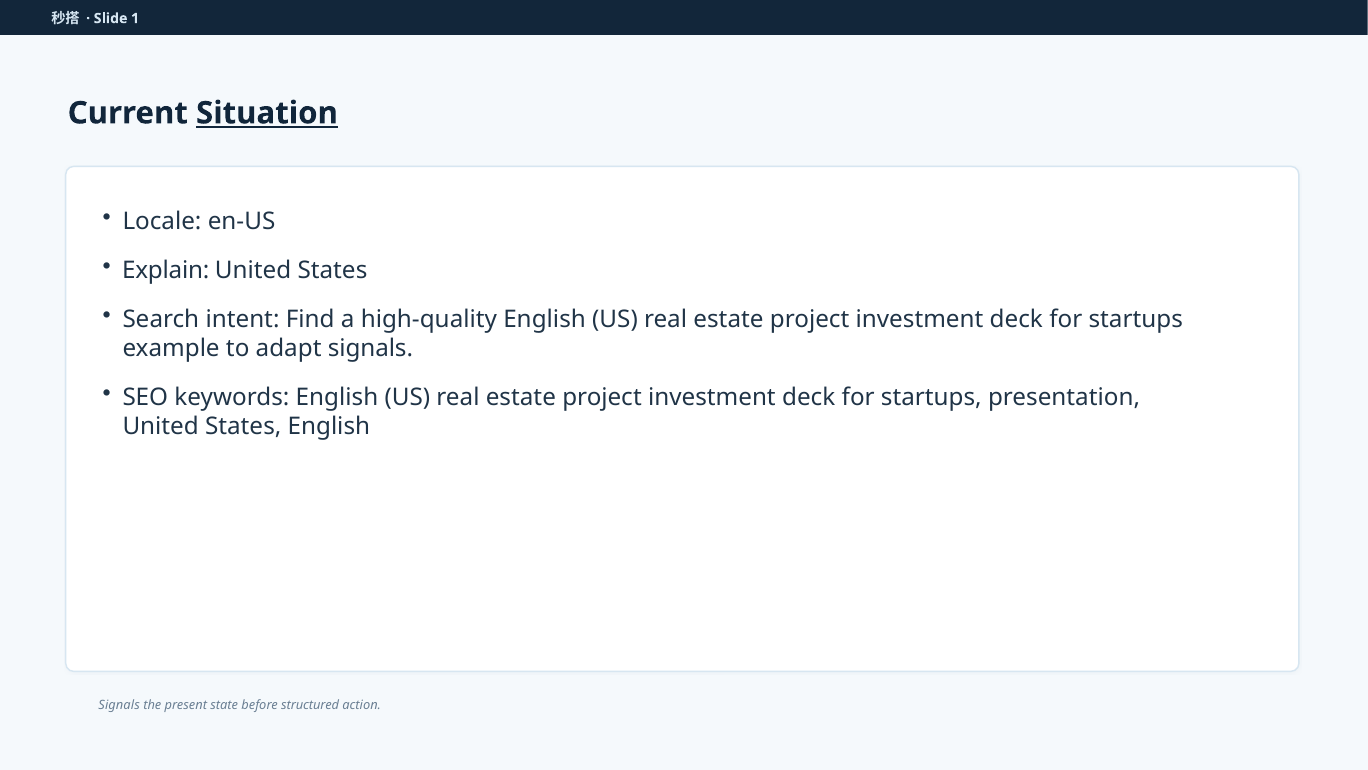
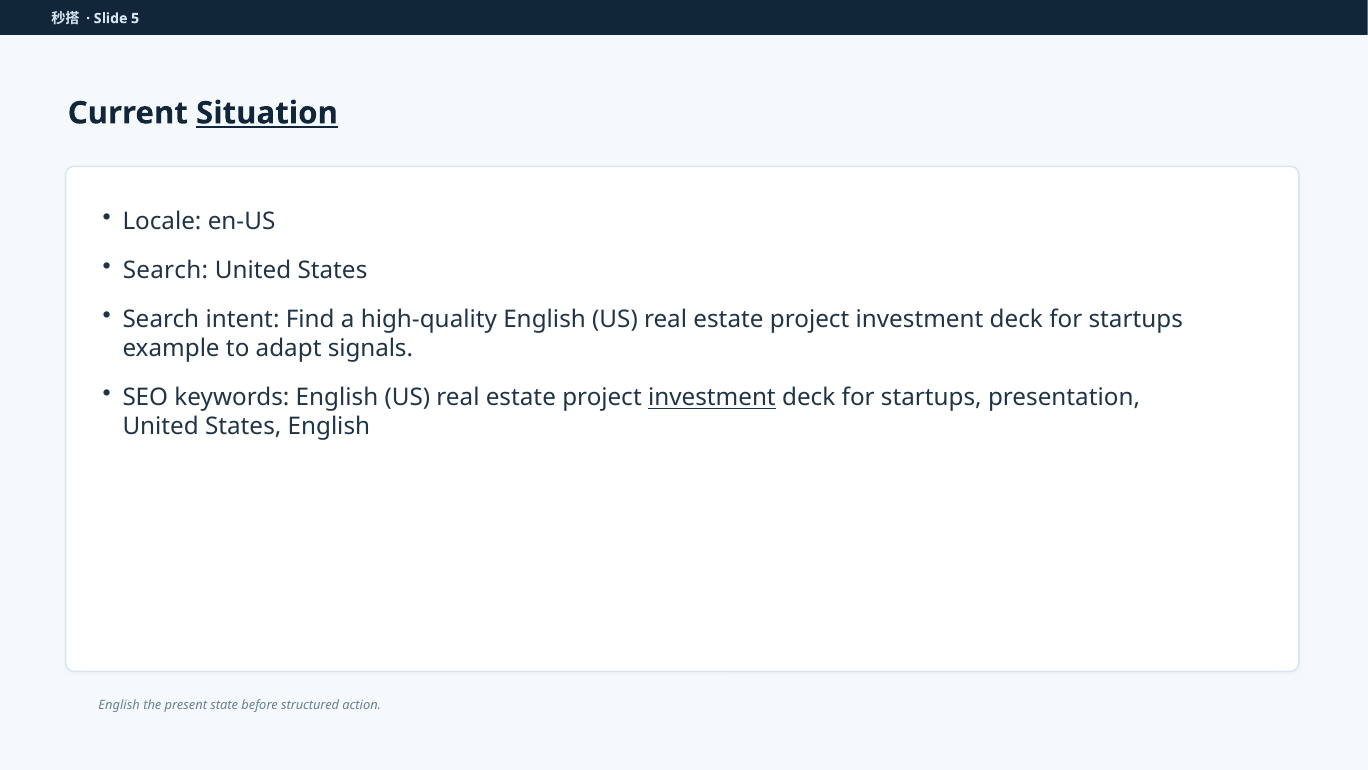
1: 1 -> 5 (135, 18)
Explain: Explain -> Search (165, 270)
investment underline: none -> present (712, 398)
Signals: Signals -> English (119, 705)
